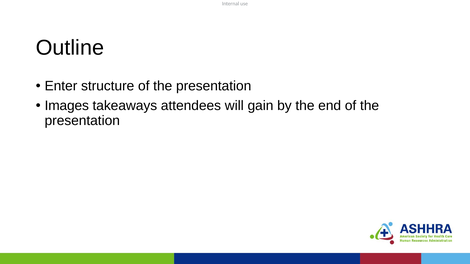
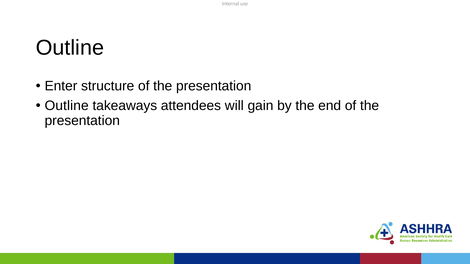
Images: Images -> Outline (67, 106)
